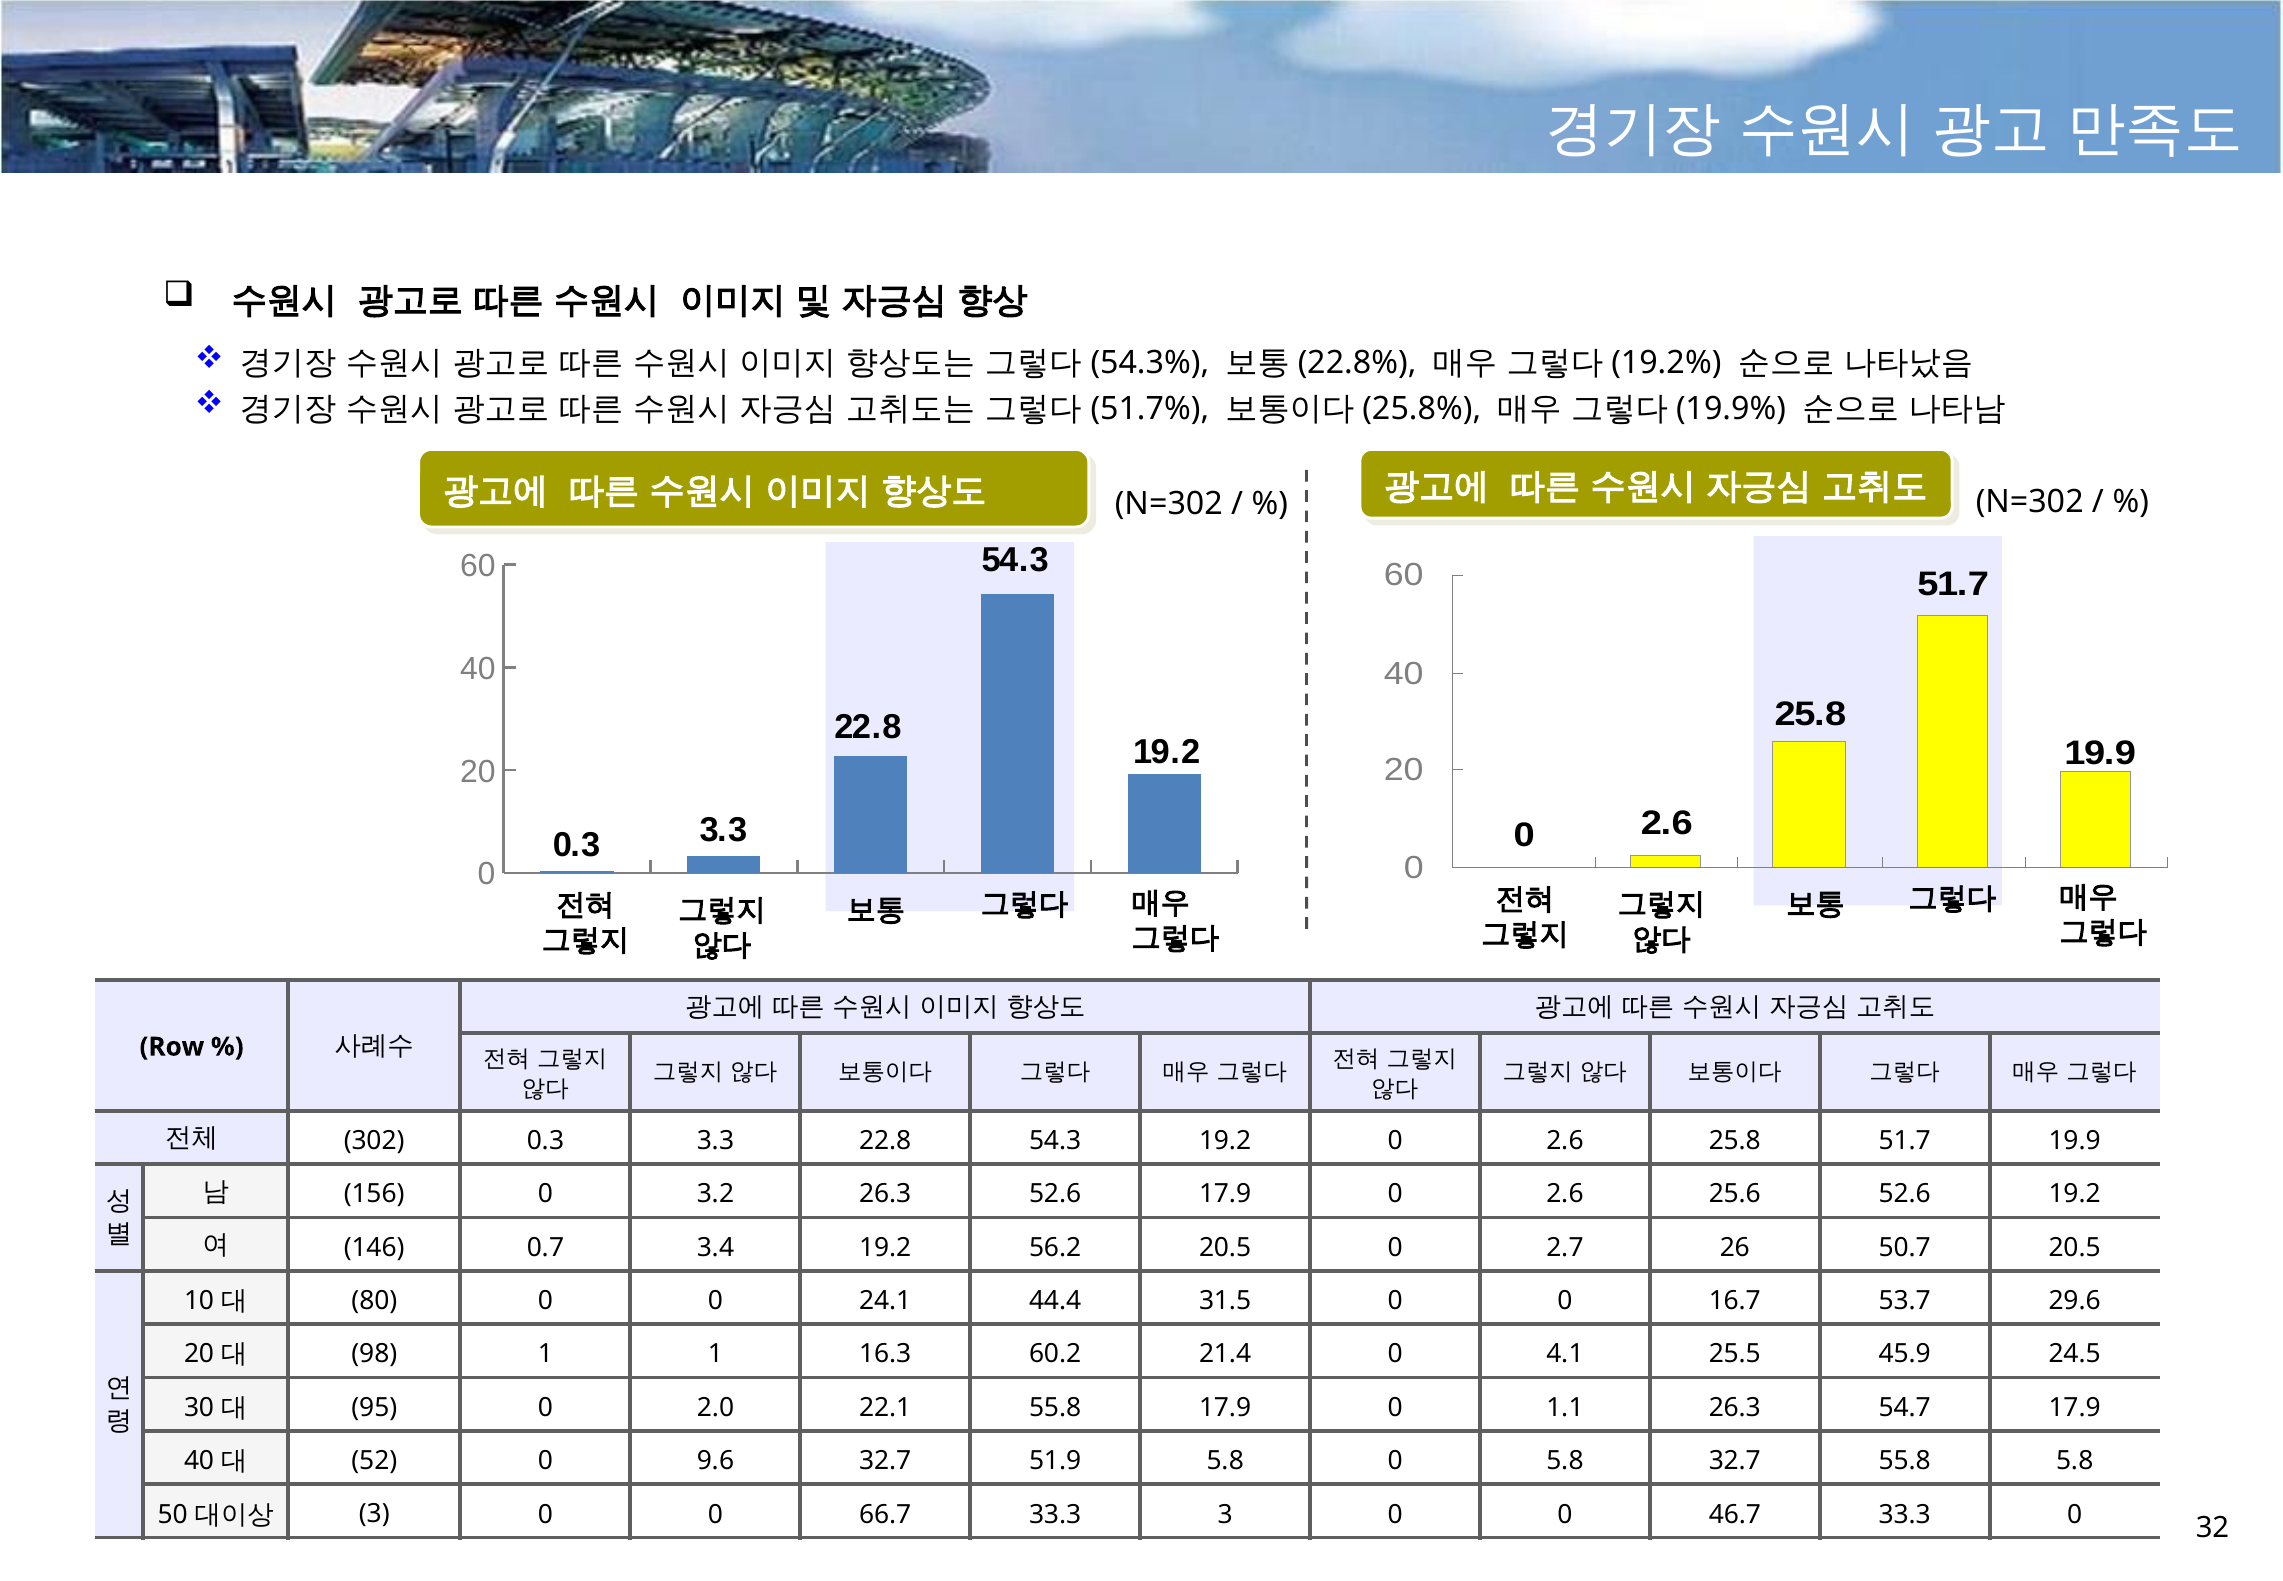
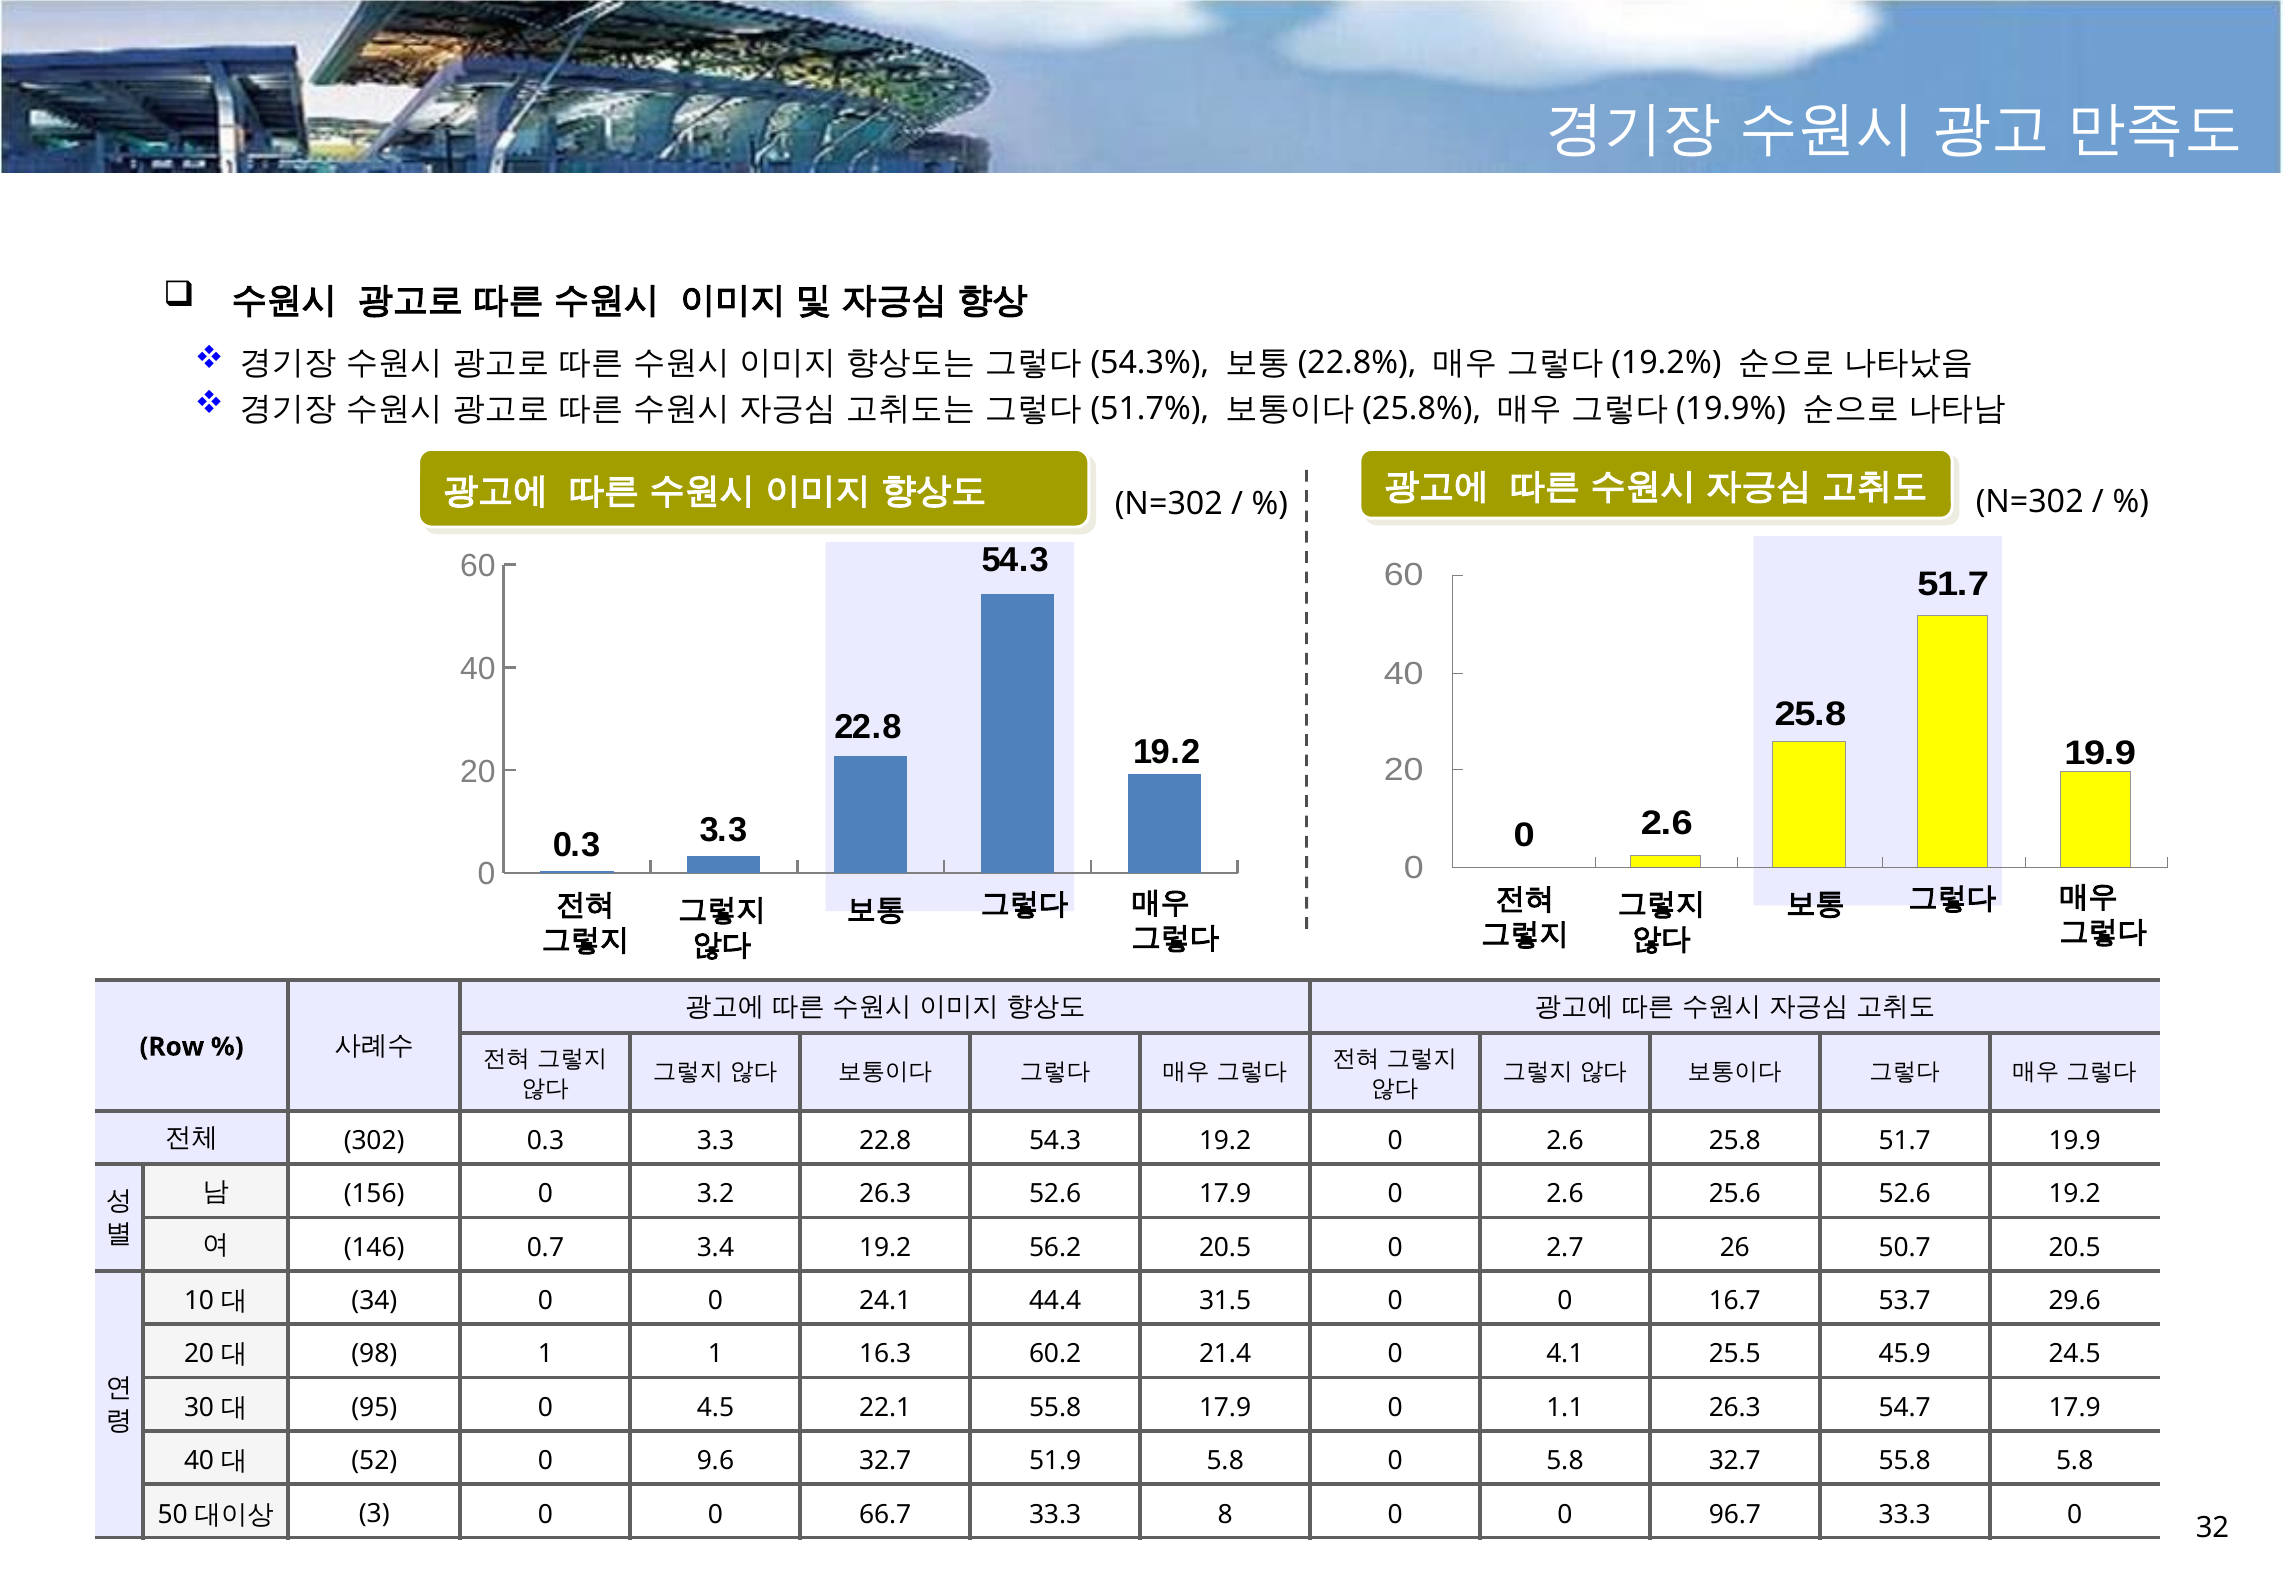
80: 80 -> 34 (374, 1300)
2.0: 2.0 -> 4.5 (715, 1407)
33.3 3: 3 -> 8 (1225, 1514)
46.7: 46.7 -> 96.7 (1735, 1514)
